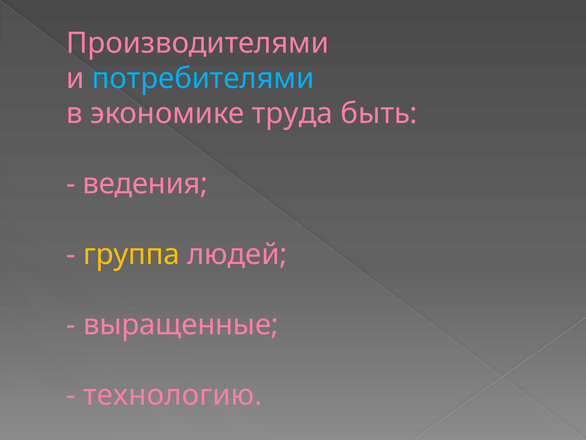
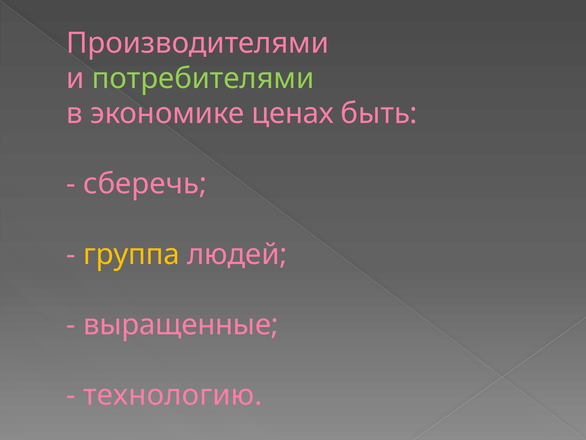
потребителями colour: light blue -> light green (203, 78)
труда: труда -> ценах (293, 113)
ведения: ведения -> сберечь (145, 184)
